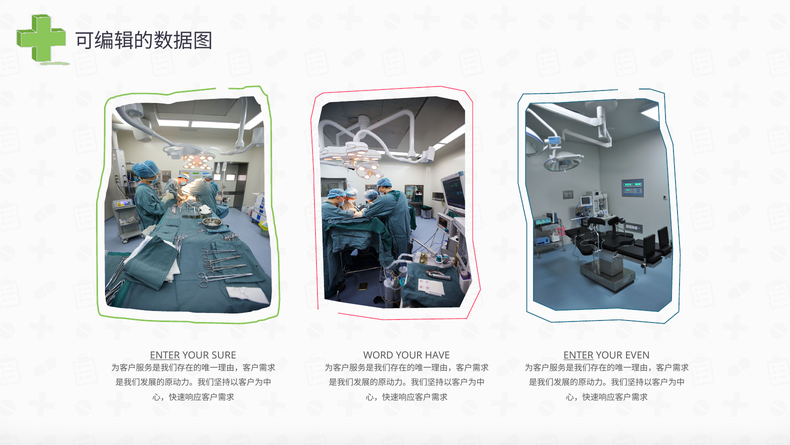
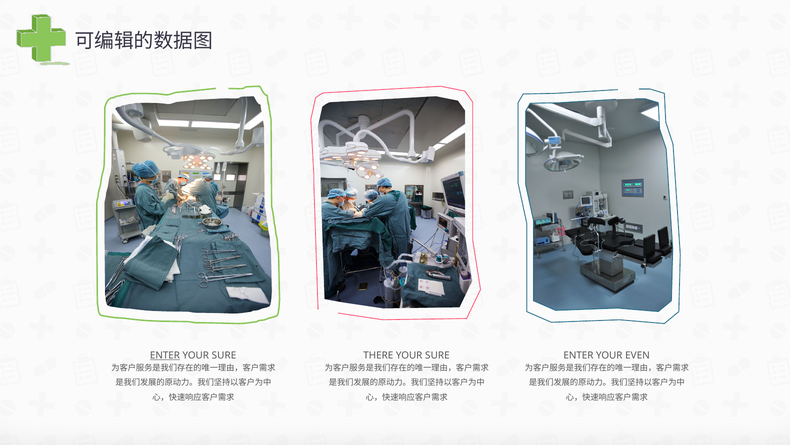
WORD: WORD -> THERE (378, 355)
HAVE: HAVE -> SURE (437, 355)
ENTER underline: present -> none (578, 355)
